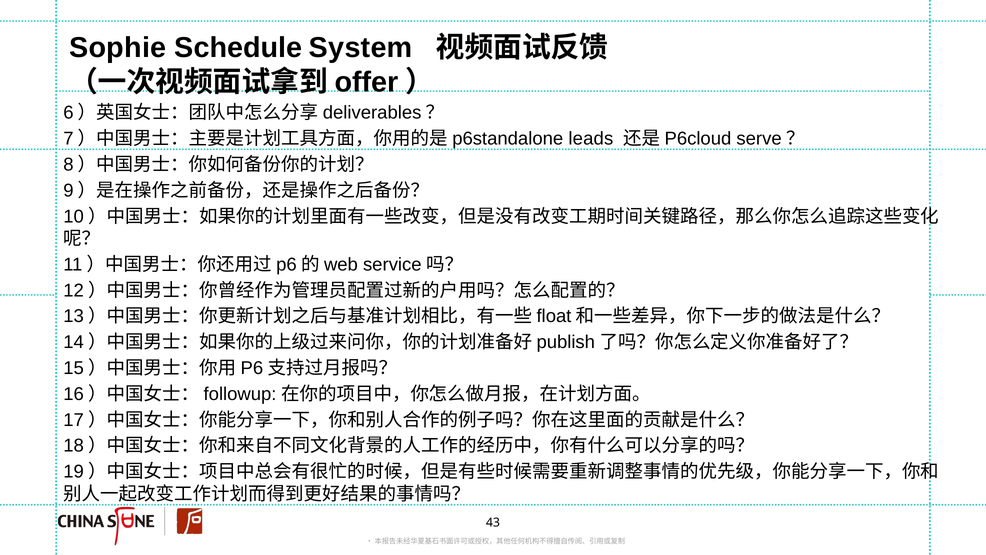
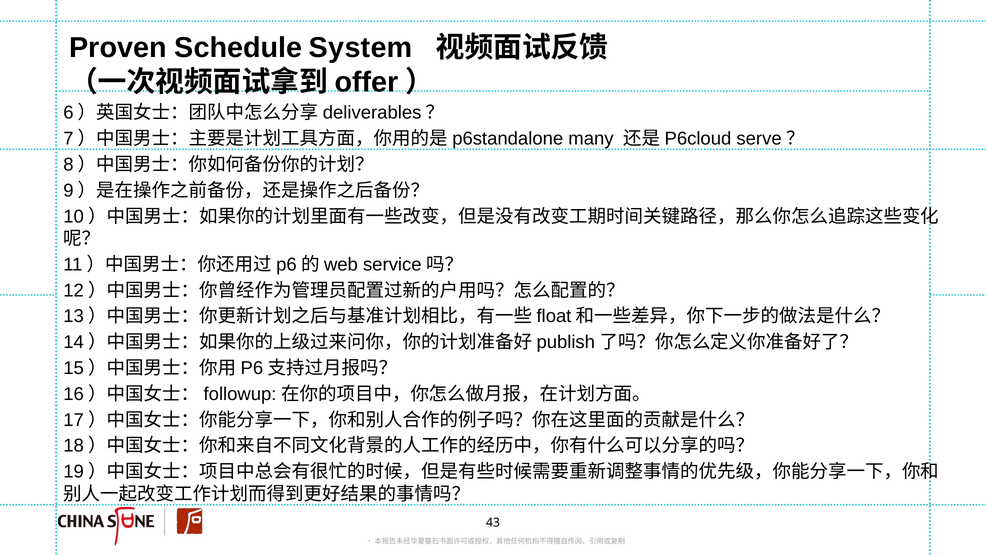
Sophie: Sophie -> Proven (118, 48)
leads: leads -> many (591, 139)
